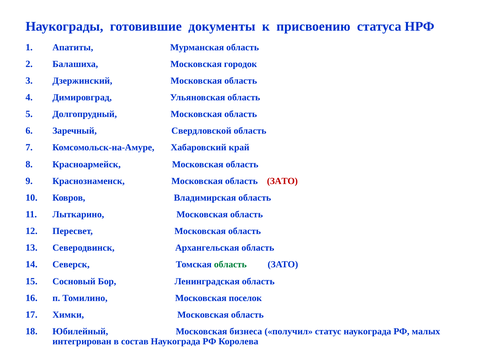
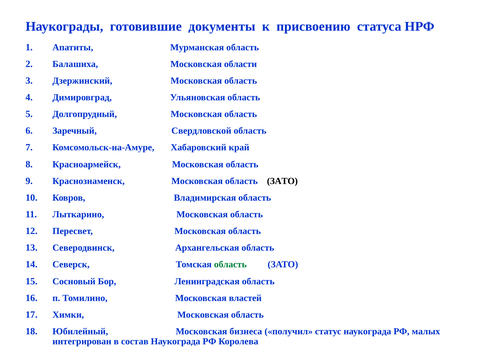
городок: городок -> области (241, 64)
ЗАТО colour: red -> black (282, 181)
поселок: поселок -> властей (245, 298)
